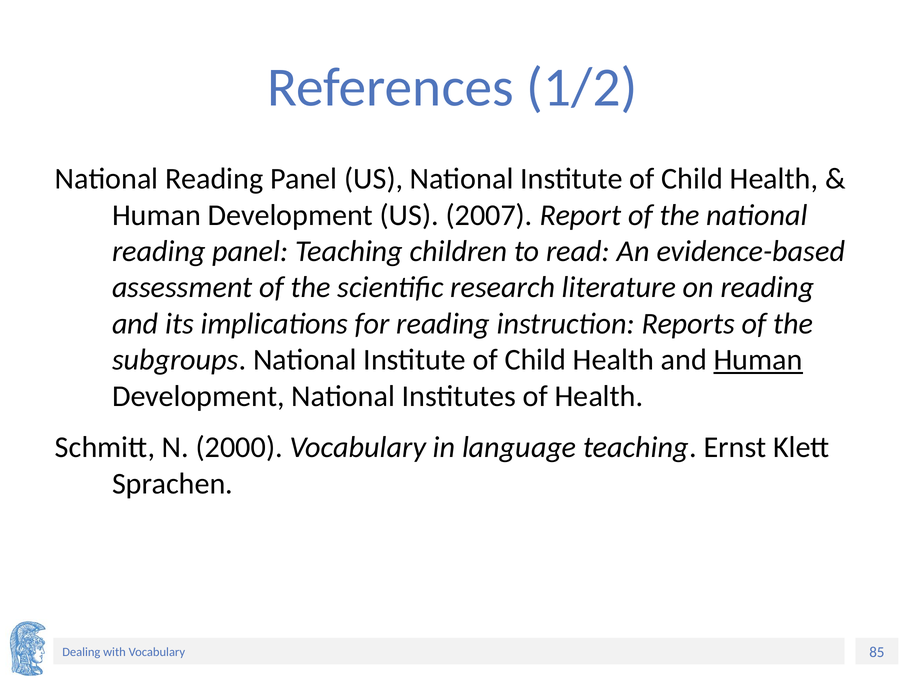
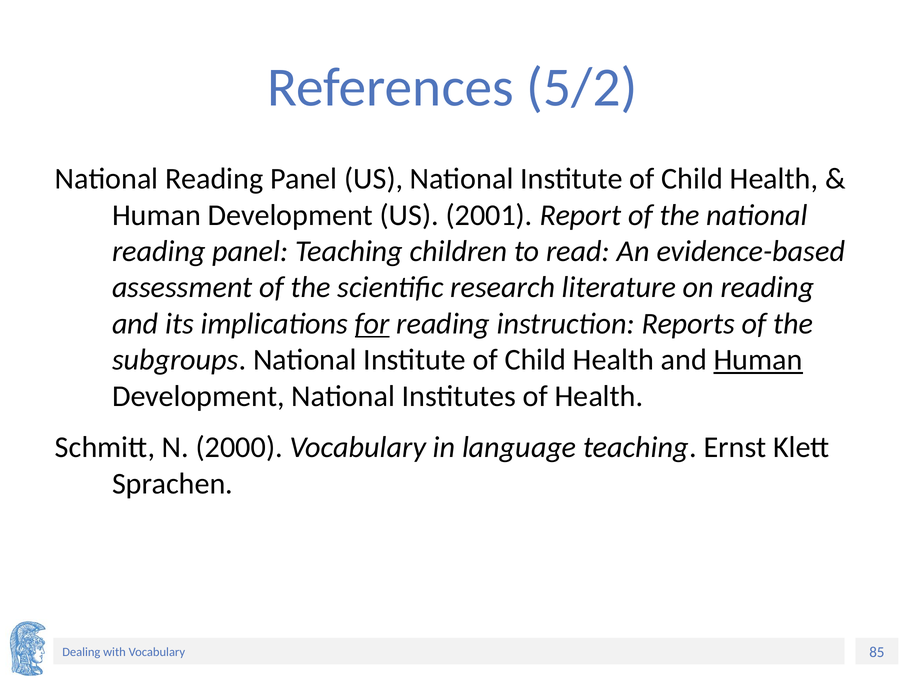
1/2: 1/2 -> 5/2 (582, 88)
2007: 2007 -> 2001 (489, 215)
for underline: none -> present (372, 324)
